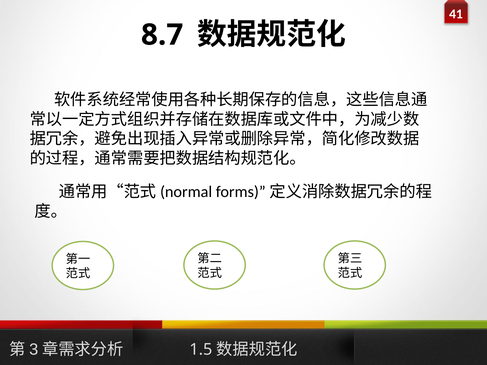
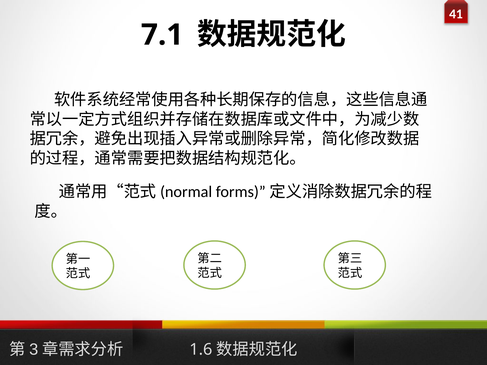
8.7: 8.7 -> 7.1 (162, 35)
1.5: 1.5 -> 1.6 (201, 350)
